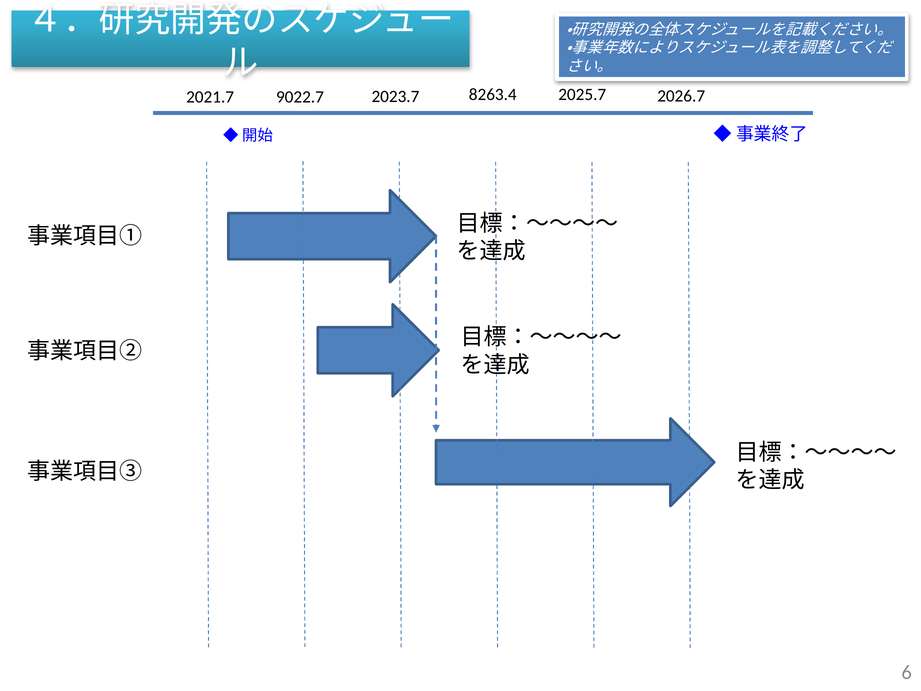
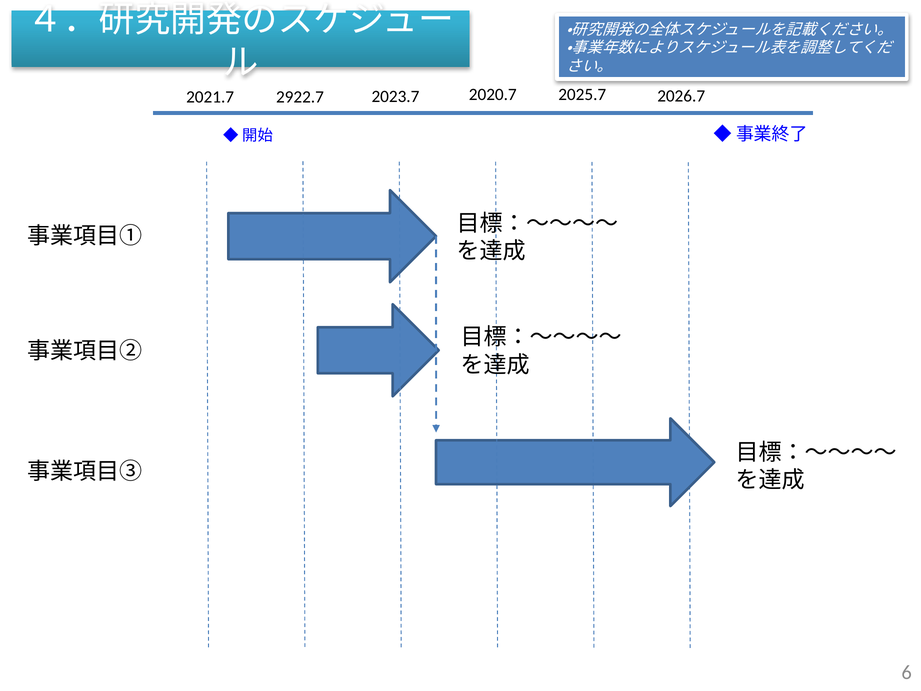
8263.4: 8263.4 -> 2020.7 (493, 95)
9022.7: 9022.7 -> 2922.7 (300, 97)
